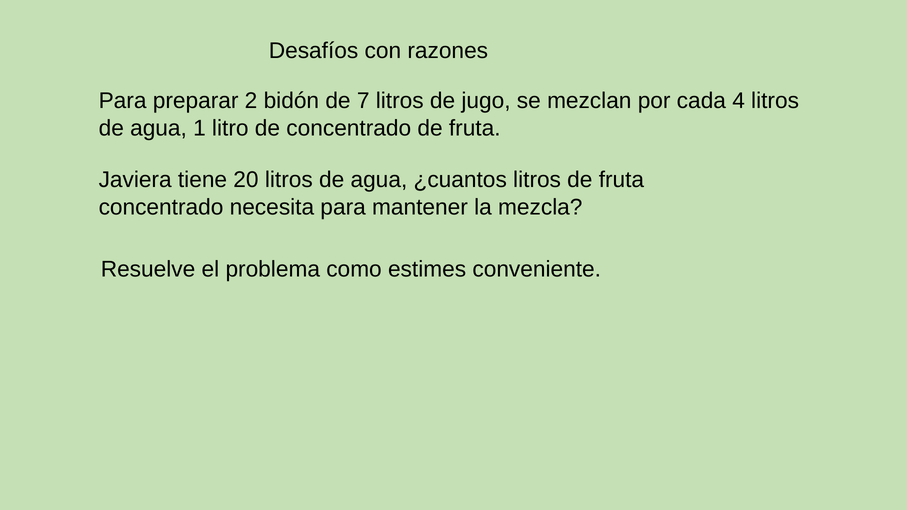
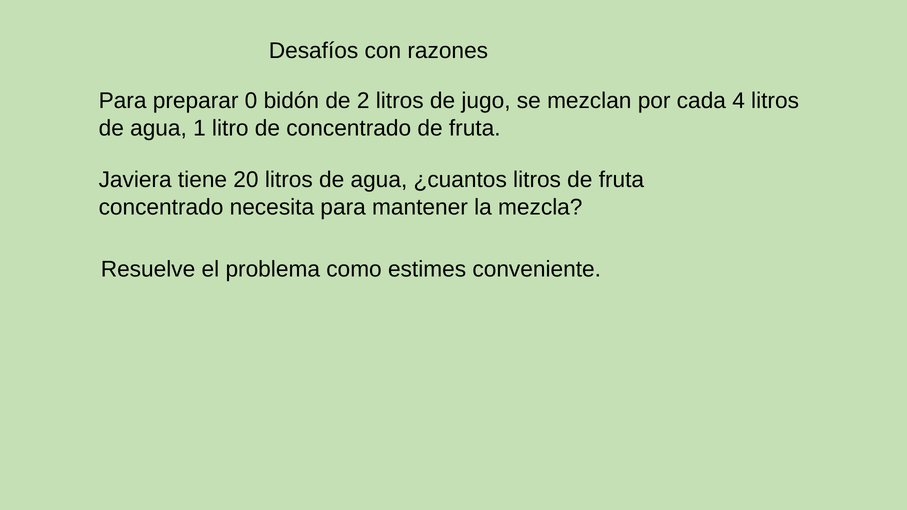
2: 2 -> 0 (251, 101)
7: 7 -> 2 (363, 101)
